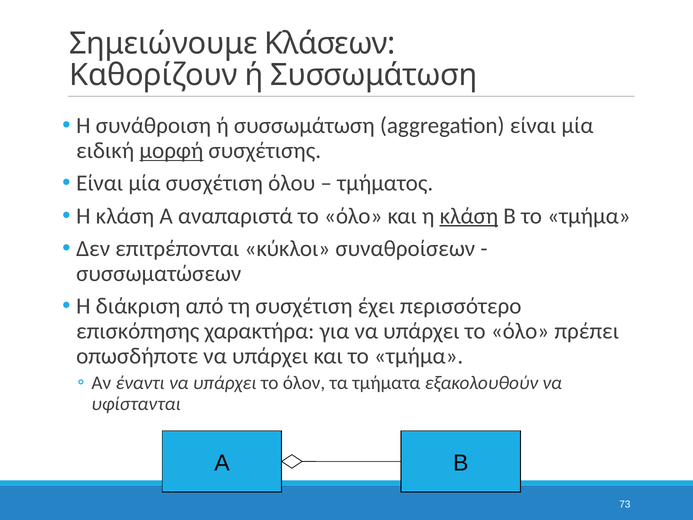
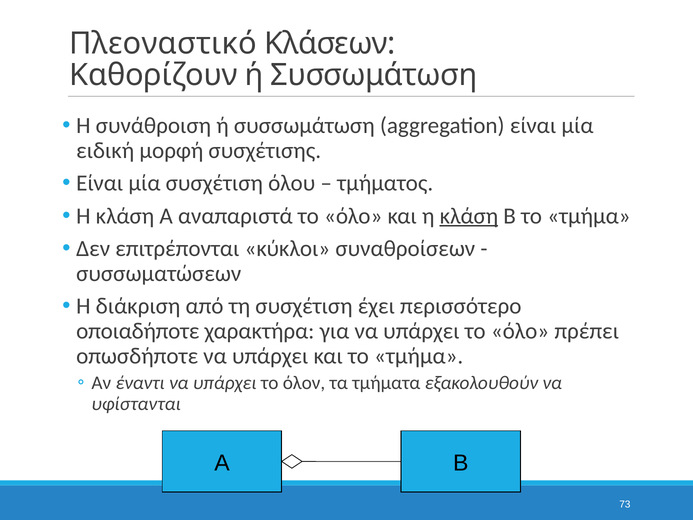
Σημειώνουμε: Σημειώνουμε -> Πλεοναστικό (163, 44)
μορφή underline: present -> none (171, 151)
επισκόπησης: επισκόπησης -> οποιαδήποτε (138, 331)
